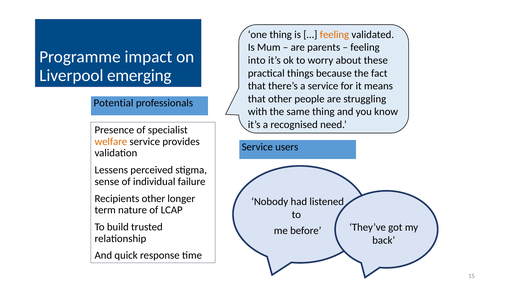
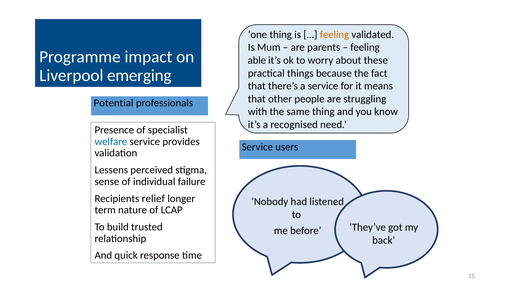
into: into -> able (257, 60)
welfare colour: orange -> blue (111, 142)
Recipients other: other -> relief (153, 199)
